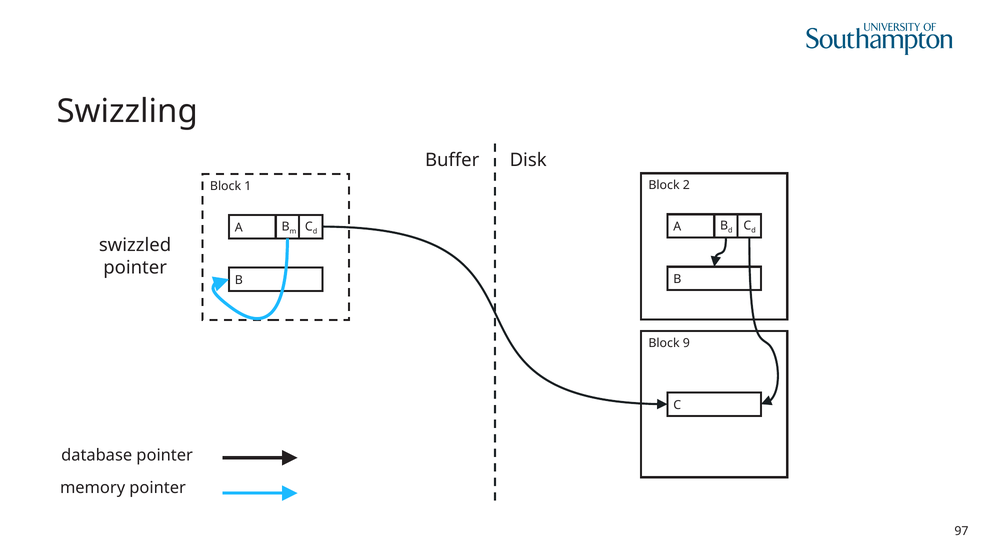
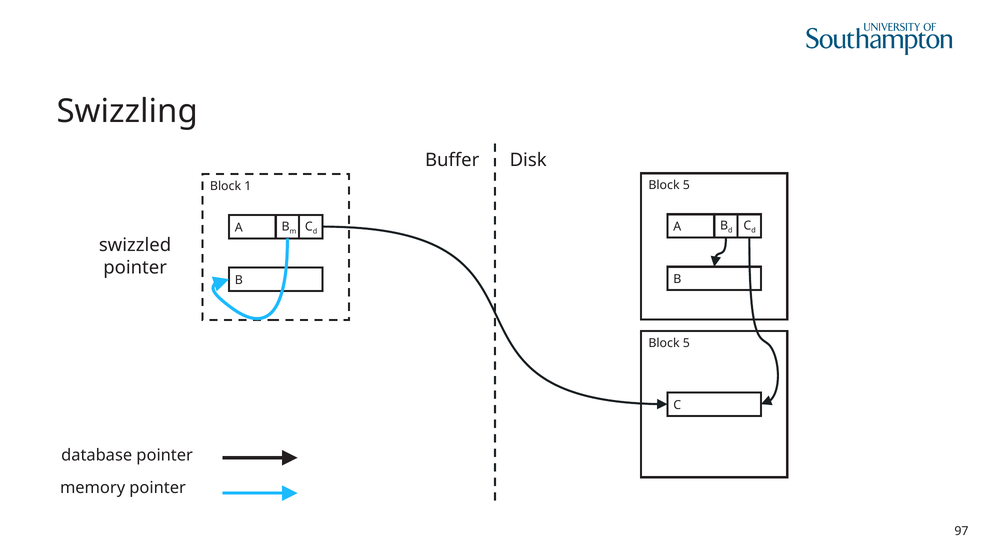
2: 2 -> 5 (686, 185)
9: 9 -> 5 (686, 343)
